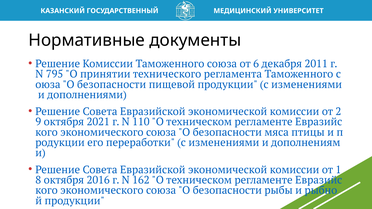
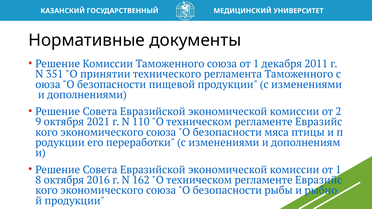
союза от 6: 6 -> 1 (256, 64)
795: 795 -> 351 (55, 74)
